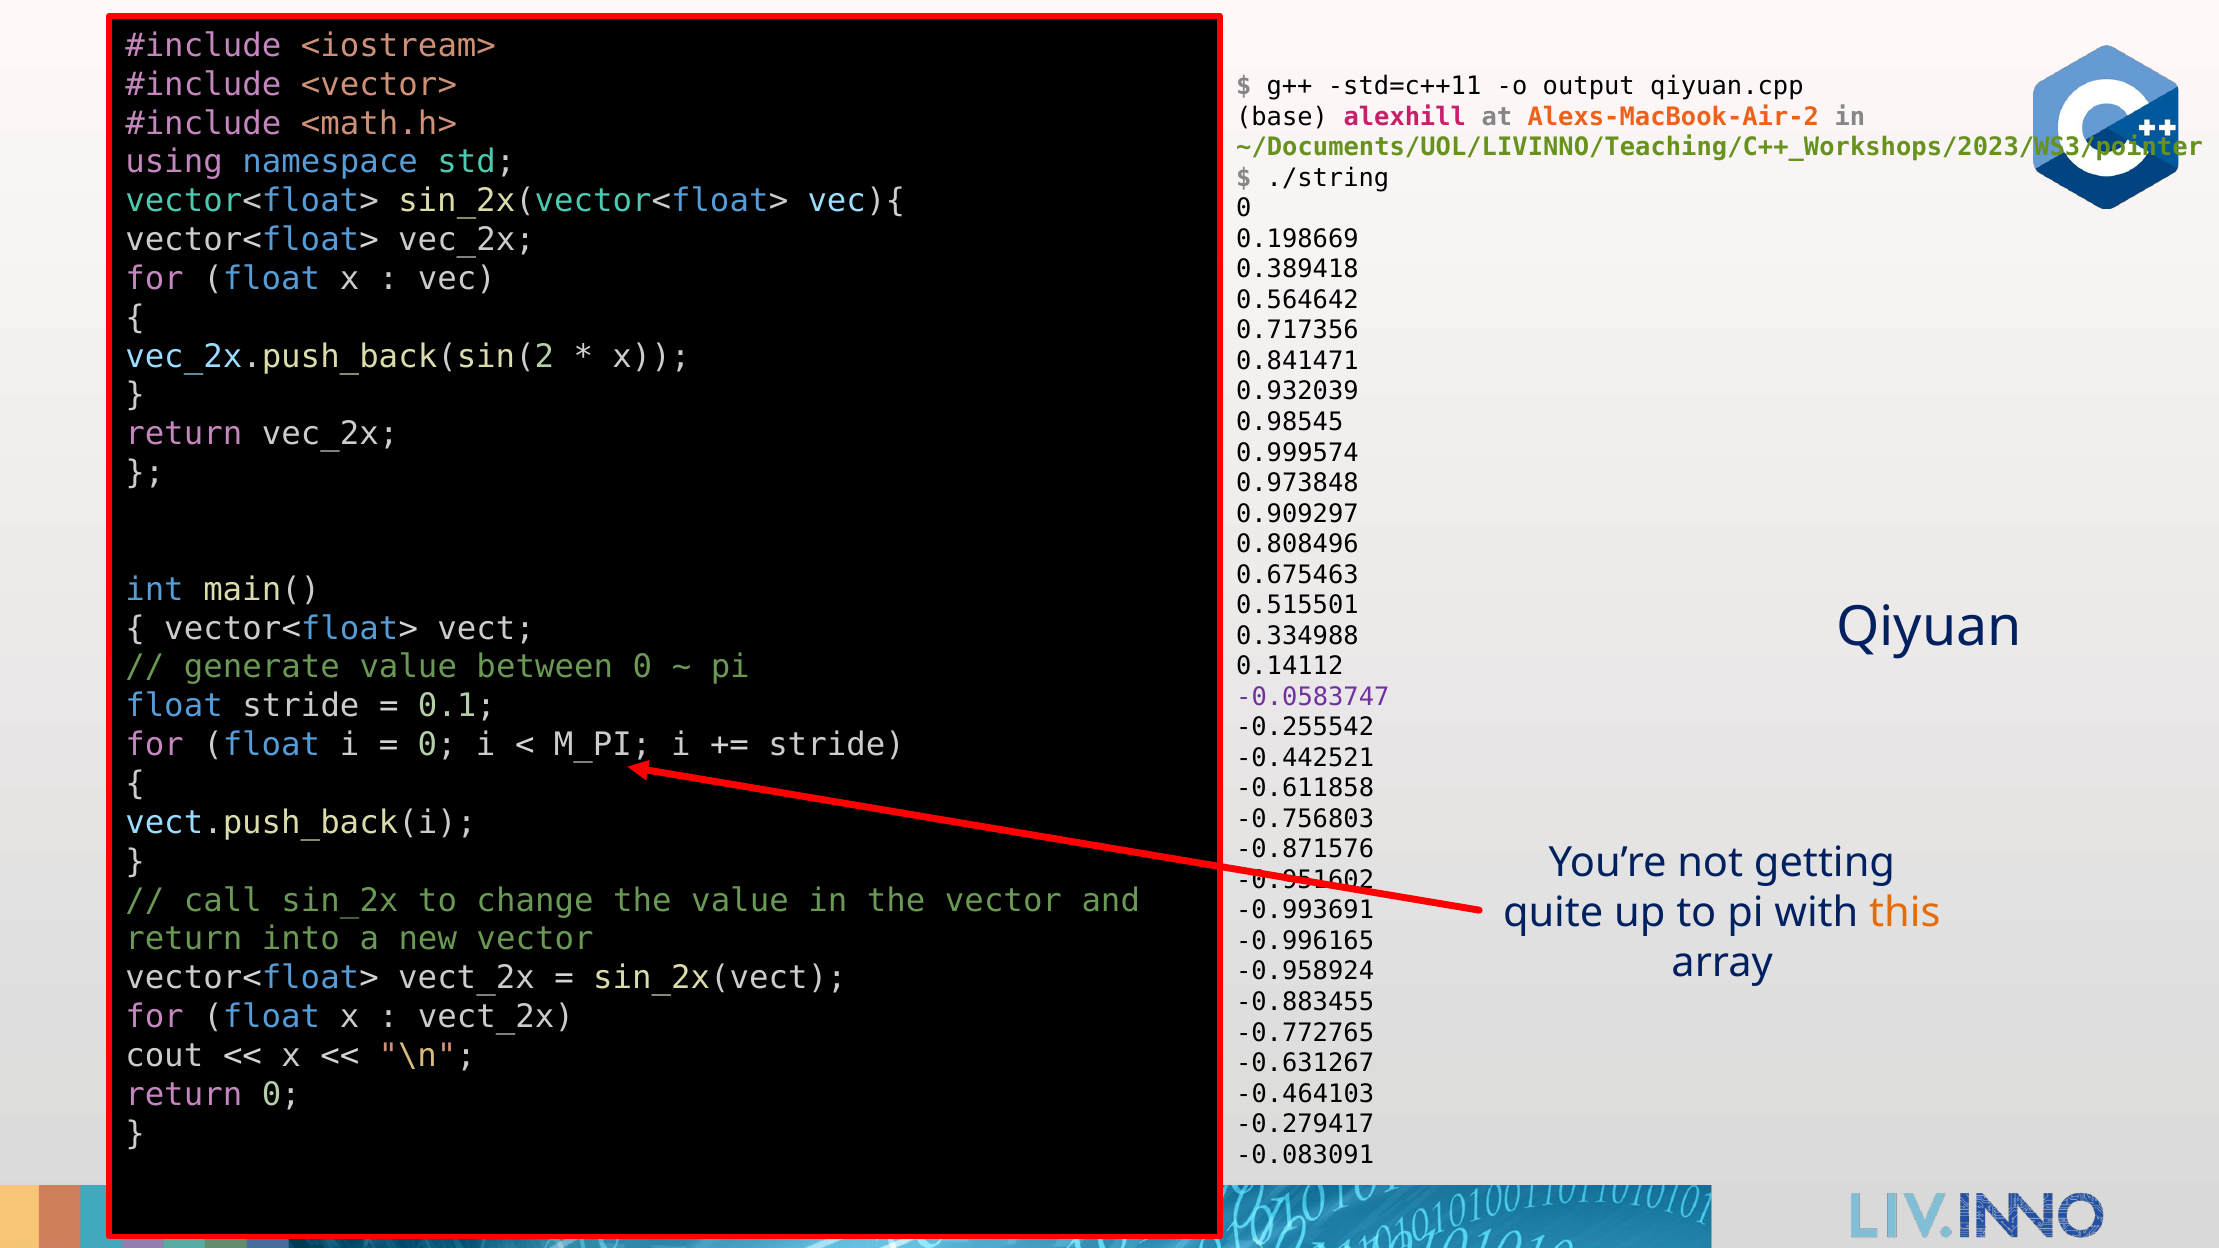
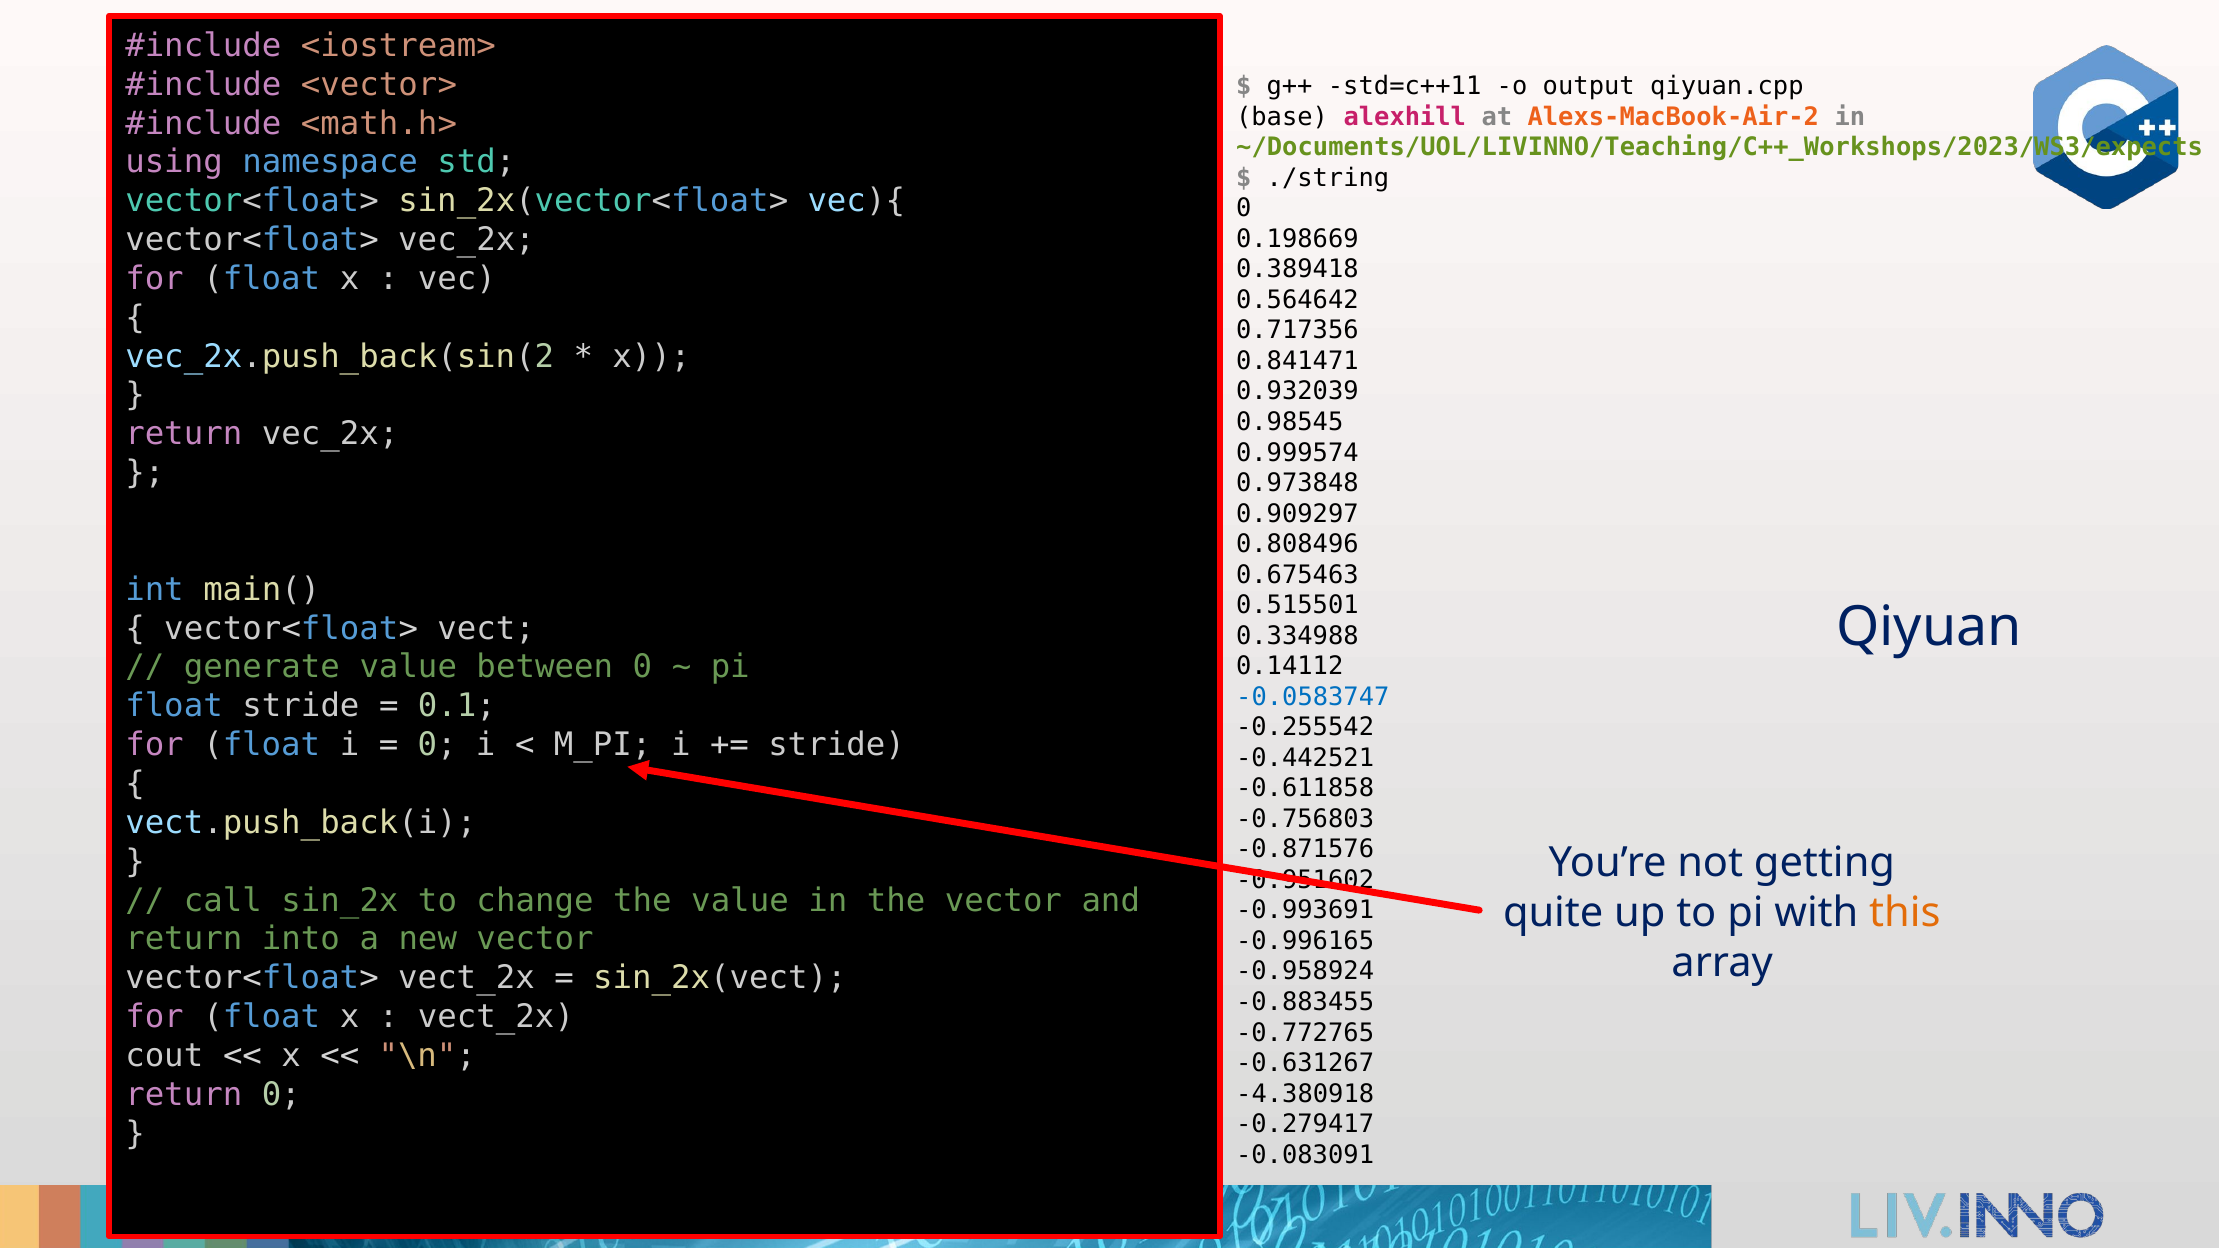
~/Documents/UOL/LIVINNO/Teaching/C++_Workshops/2023/WS3/pointer: ~/Documents/UOL/LIVINNO/Teaching/C++_Workshops/2023/WS3/pointer -> ~/Documents/UOL/LIVINNO/Teaching/C++_Workshops/2023/WS3/expects (1720, 147)
-0.0583747 colour: purple -> blue (1313, 697)
-0.464103: -0.464103 -> -4.380918 (1305, 1094)
